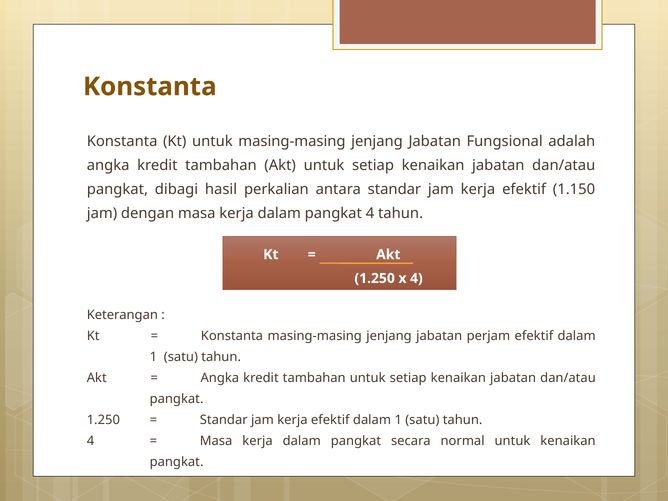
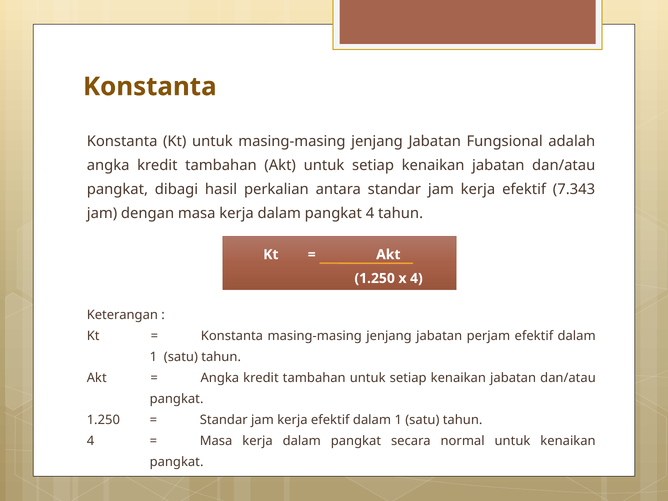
1.150: 1.150 -> 7.343 (574, 189)
